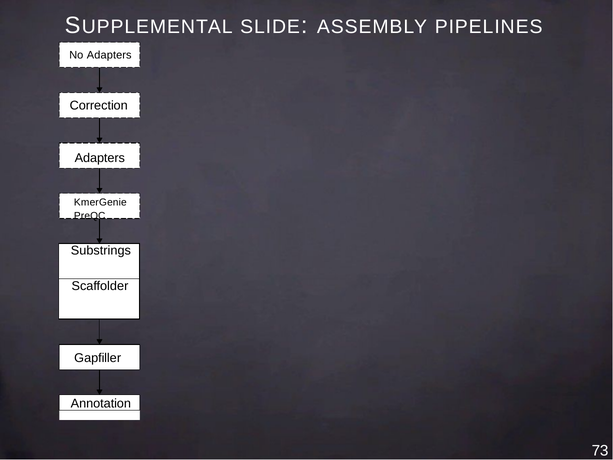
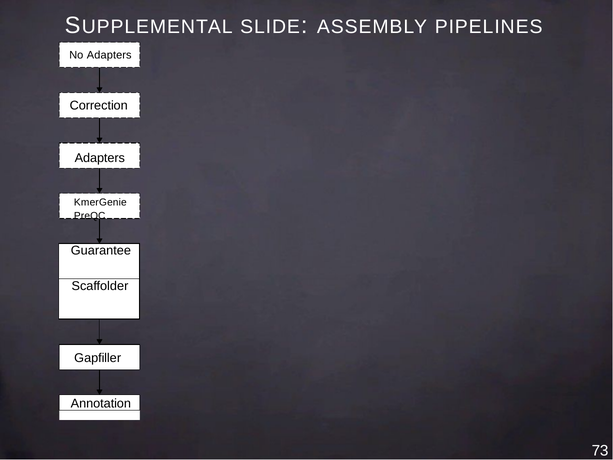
Substrings: Substrings -> Guarantee (101, 251)
